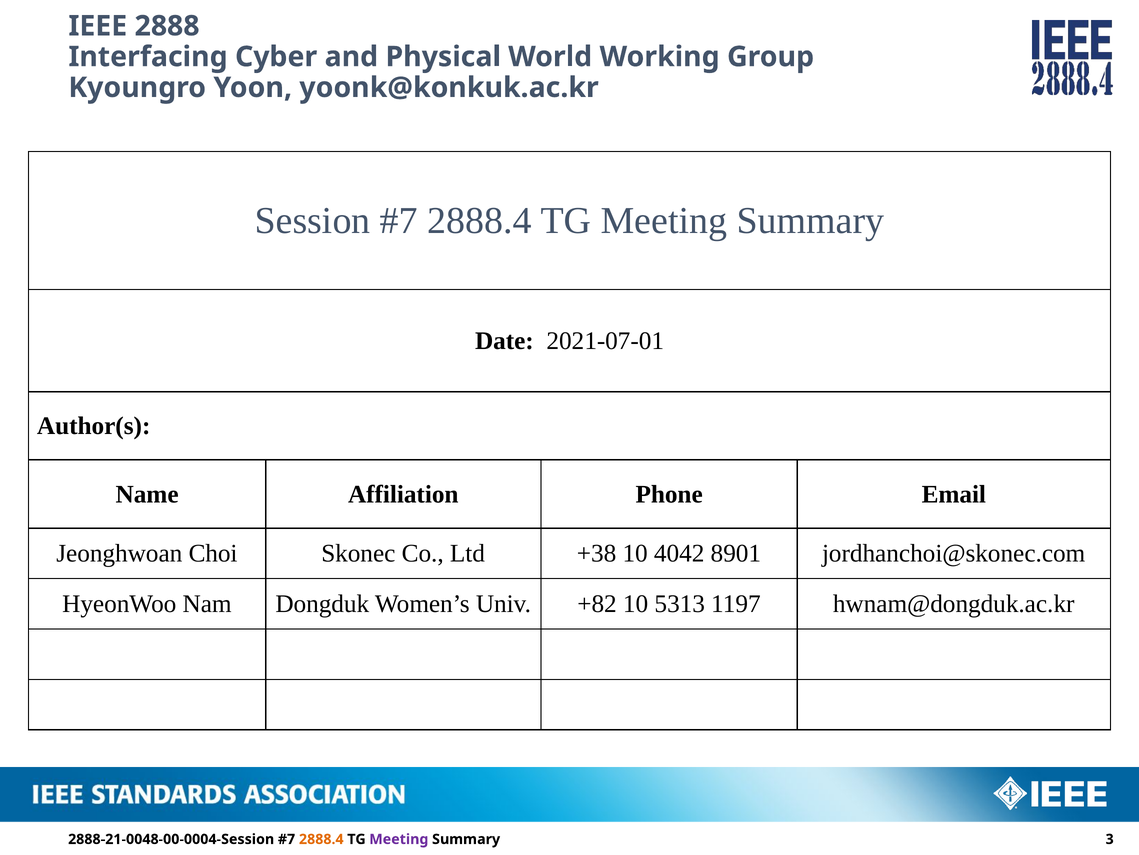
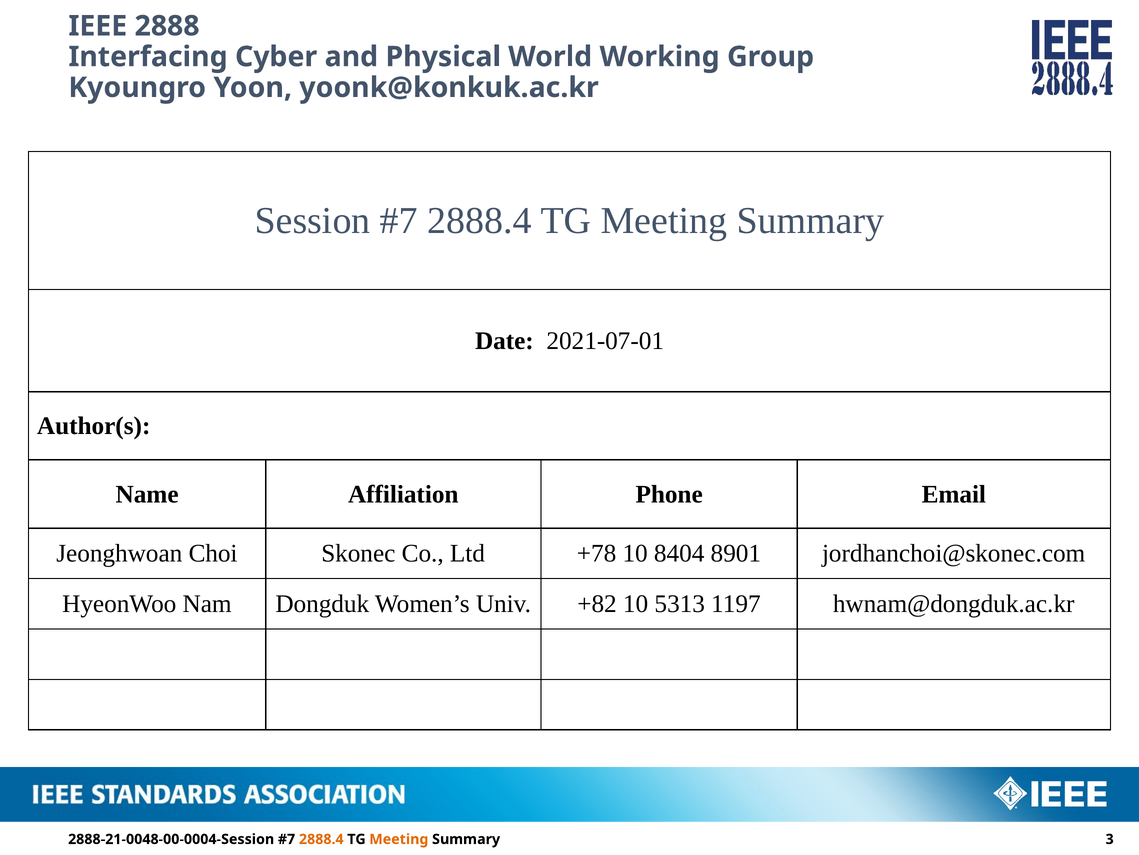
+38: +38 -> +78 (597, 553)
4042: 4042 -> 8404 (679, 553)
Meeting colour: purple -> orange (399, 839)
